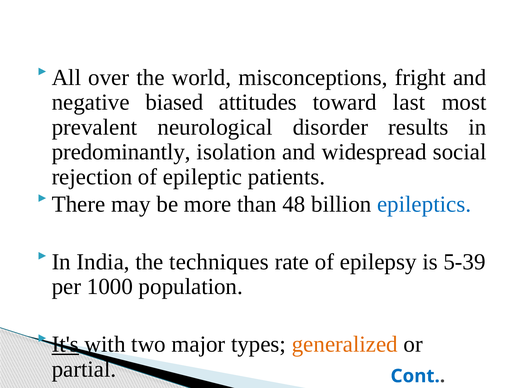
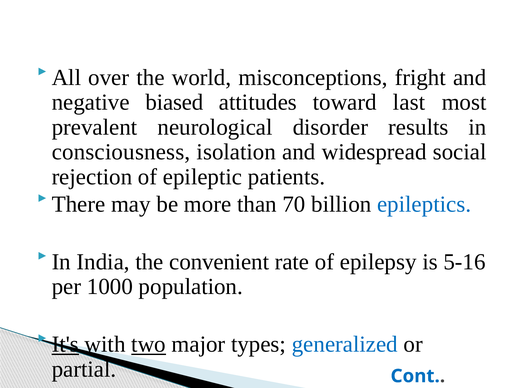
predominantly: predominantly -> consciousness (121, 152)
48: 48 -> 70 (294, 205)
techniques: techniques -> convenient (219, 262)
5-39: 5-39 -> 5-16 (465, 262)
two underline: none -> present (149, 345)
generalized colour: orange -> blue (345, 345)
